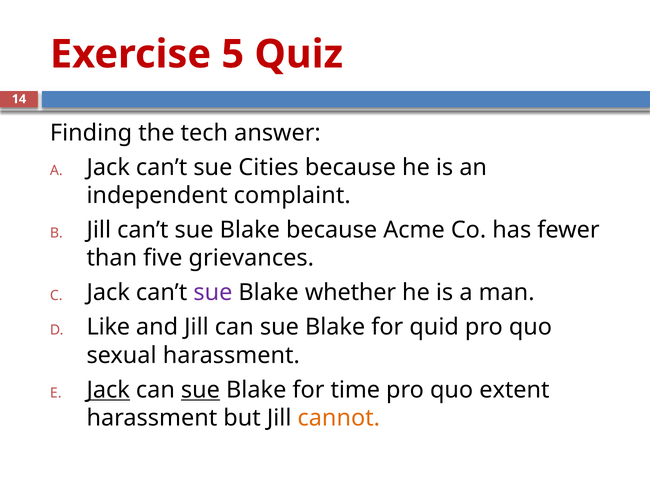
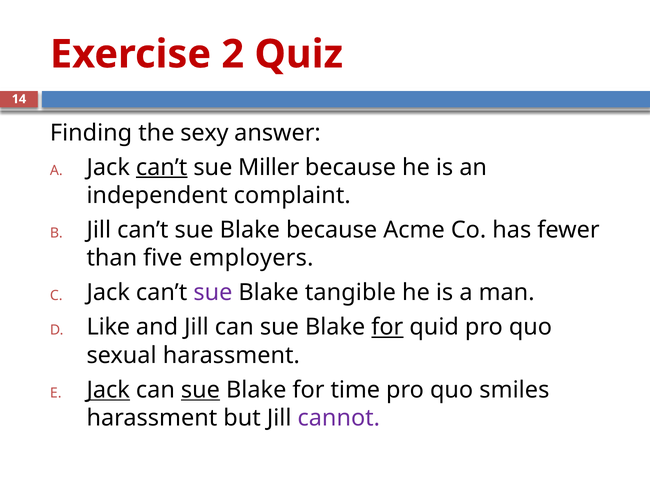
5: 5 -> 2 (233, 54)
tech: tech -> sexy (204, 133)
can’t underline: none -> present (162, 167)
Cities: Cities -> Miller (269, 167)
grievances: grievances -> employers (251, 258)
whether: whether -> tangible (350, 292)
for underline: none -> present (387, 327)
extent: extent -> smiles (514, 389)
cannot colour: orange -> purple (339, 418)
